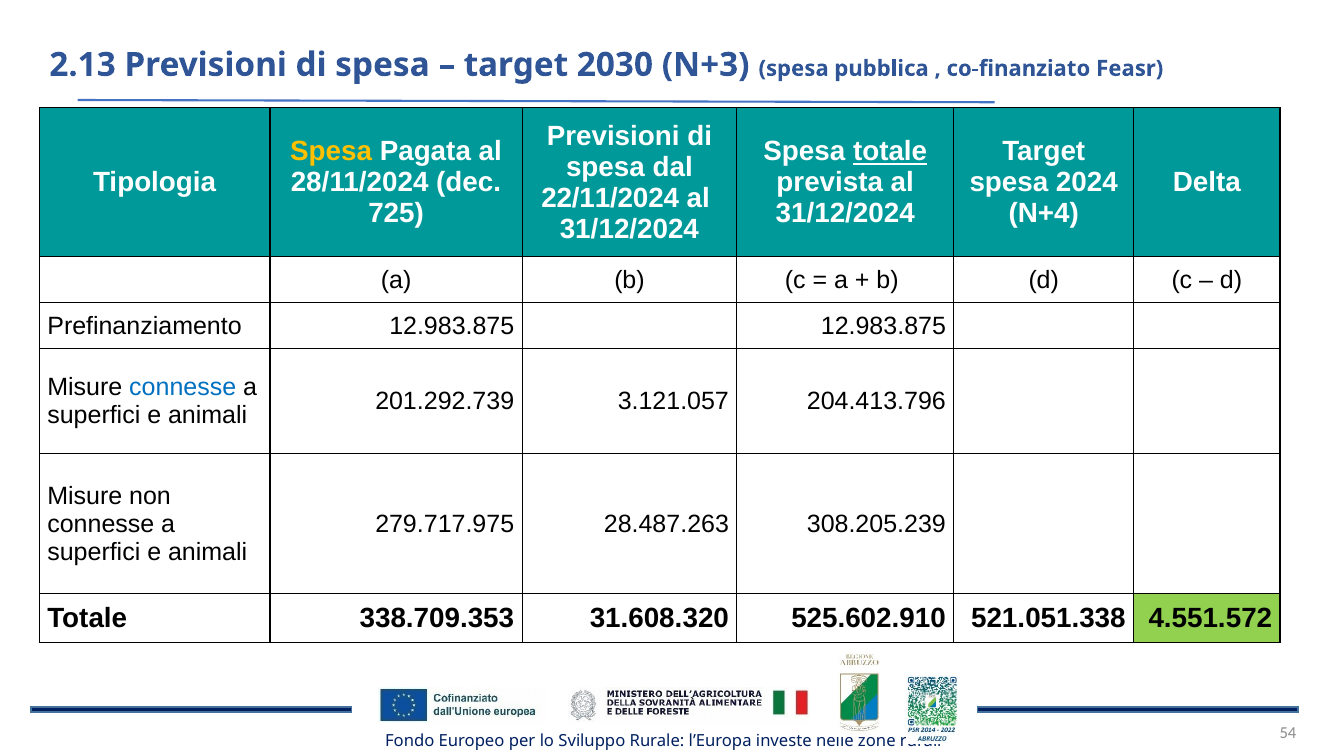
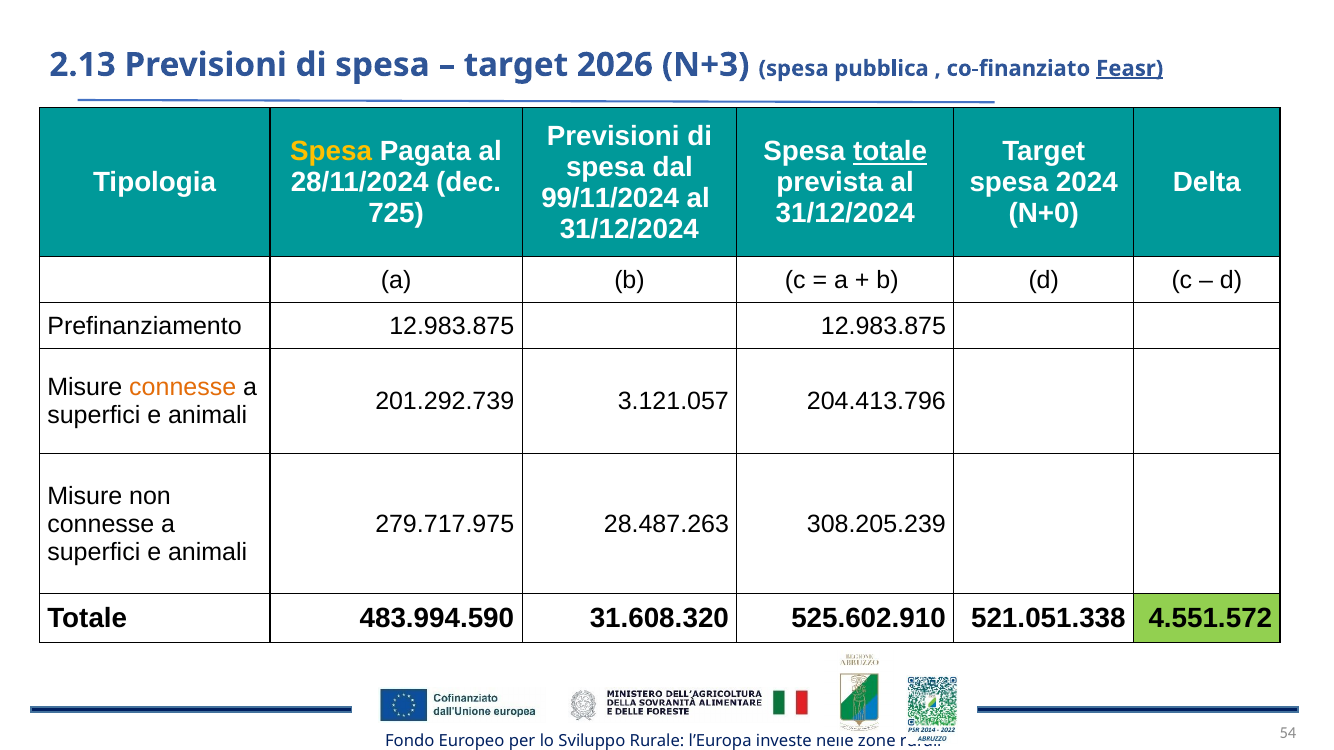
2030: 2030 -> 2026 (615, 65)
Feasr underline: none -> present (1130, 69)
22/11/2024: 22/11/2024 -> 99/11/2024 (610, 198)
N+4: N+4 -> N+0 (1044, 214)
connesse colour: blue -> orange (183, 388)
338.709.353: 338.709.353 -> 483.994.590 (437, 619)
